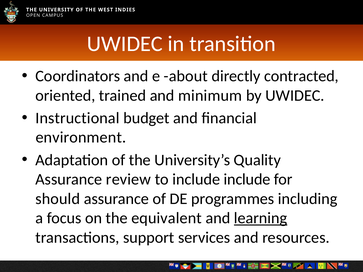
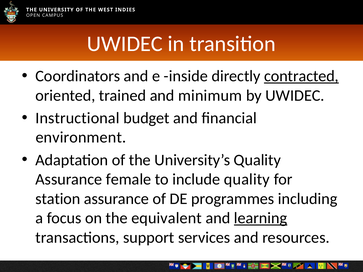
about: about -> inside (186, 76)
contracted underline: none -> present (301, 76)
review: review -> female (129, 180)
include include: include -> quality (247, 180)
should: should -> station (58, 199)
